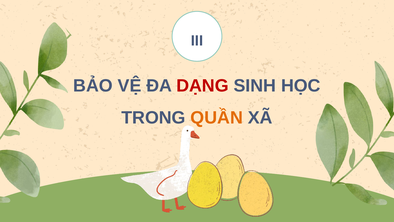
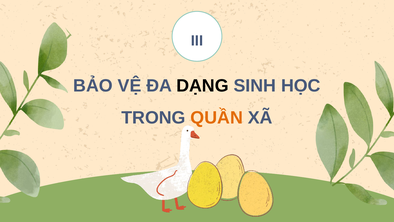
DẠNG colour: red -> black (202, 86)
